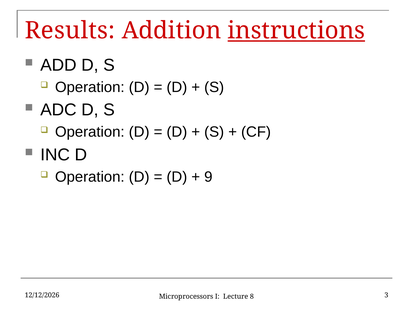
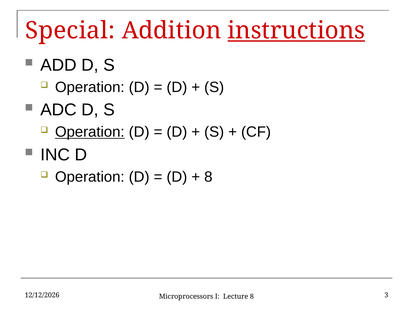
Results: Results -> Special (70, 31)
Operation underline: none -> present (90, 132)
9: 9 -> 8 (208, 177)
